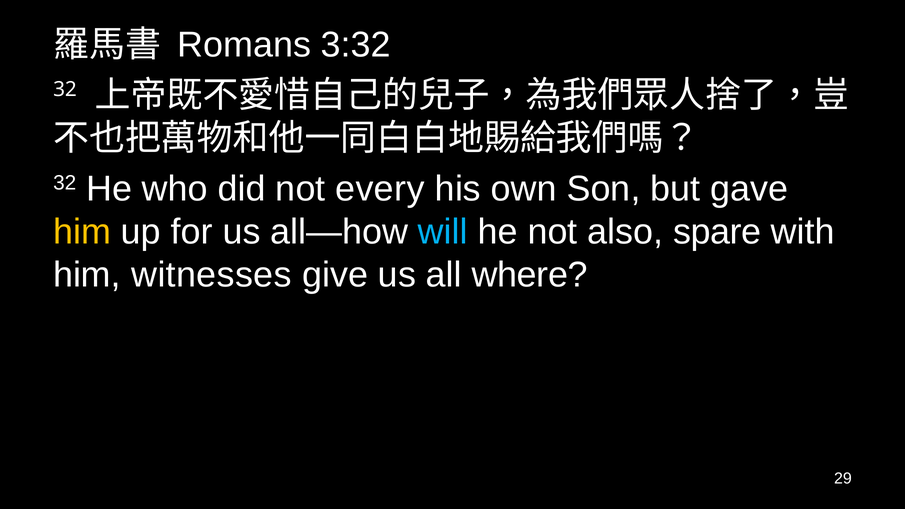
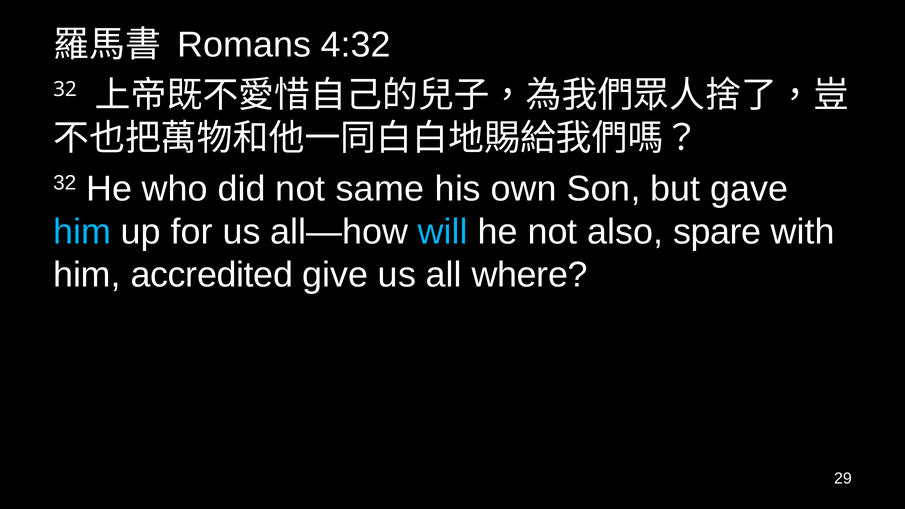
3:32: 3:32 -> 4:32 (356, 45)
every: every -> same (380, 189)
him colour: yellow -> light blue (82, 232)
witnesses: witnesses -> accredited (212, 275)
